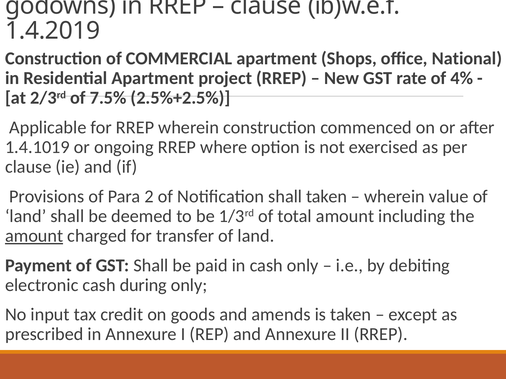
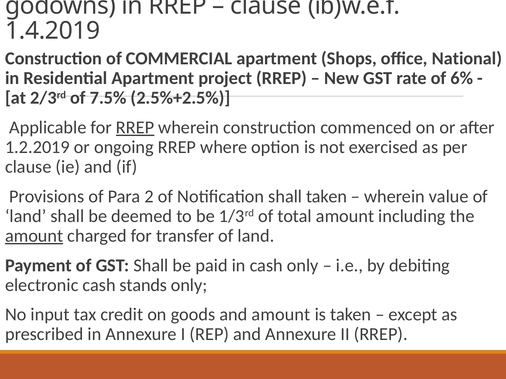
4%: 4% -> 6% (462, 78)
RREP underline: none -> present (135, 128)
1.4.1019: 1.4.1019 -> 1.2.2019 (37, 147)
during: during -> stands (143, 285)
and amends: amends -> amount (281, 315)
